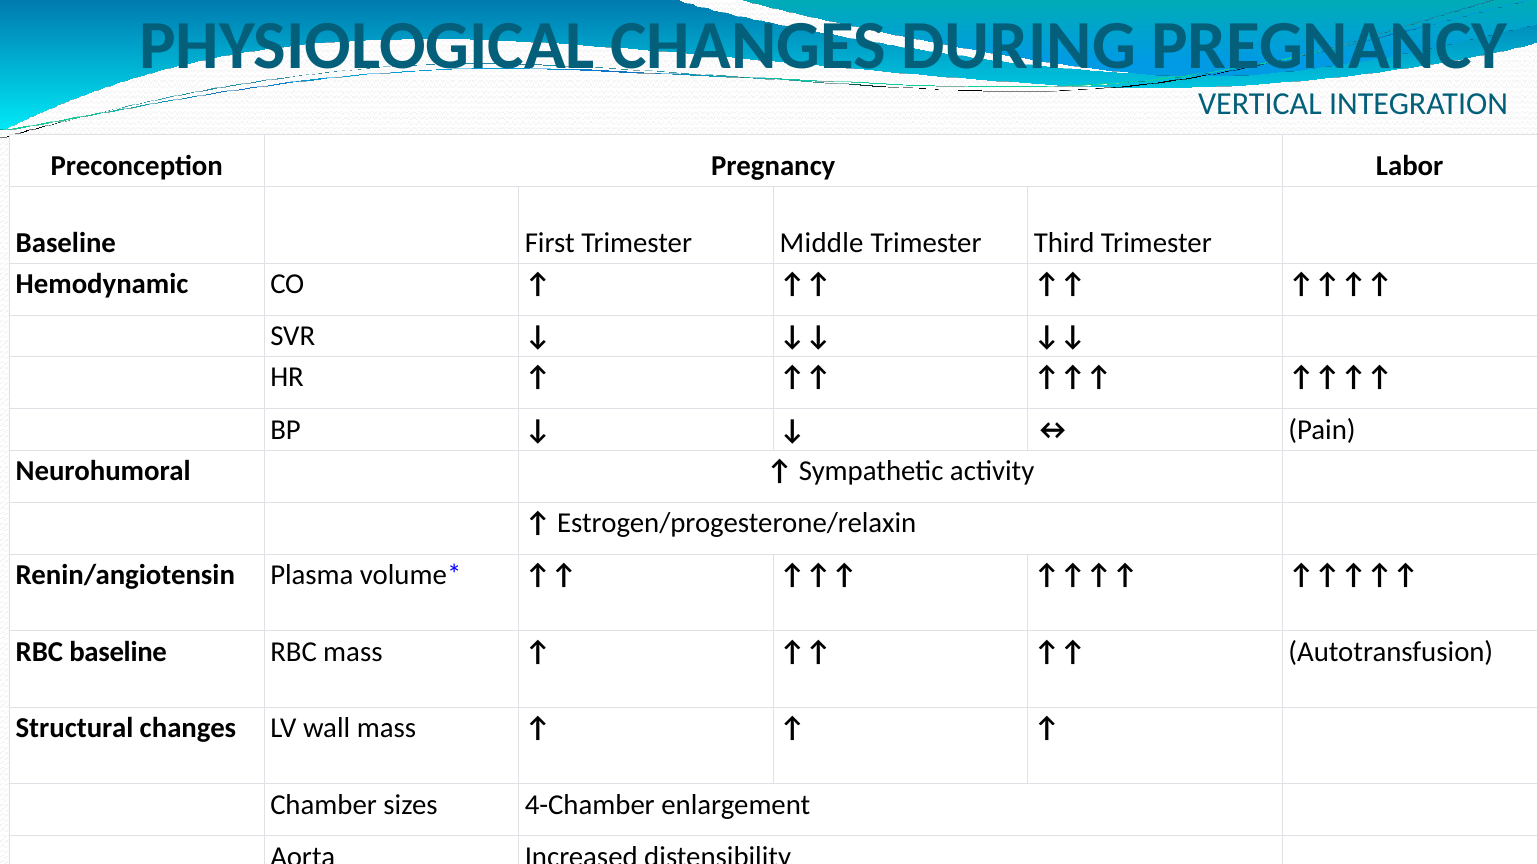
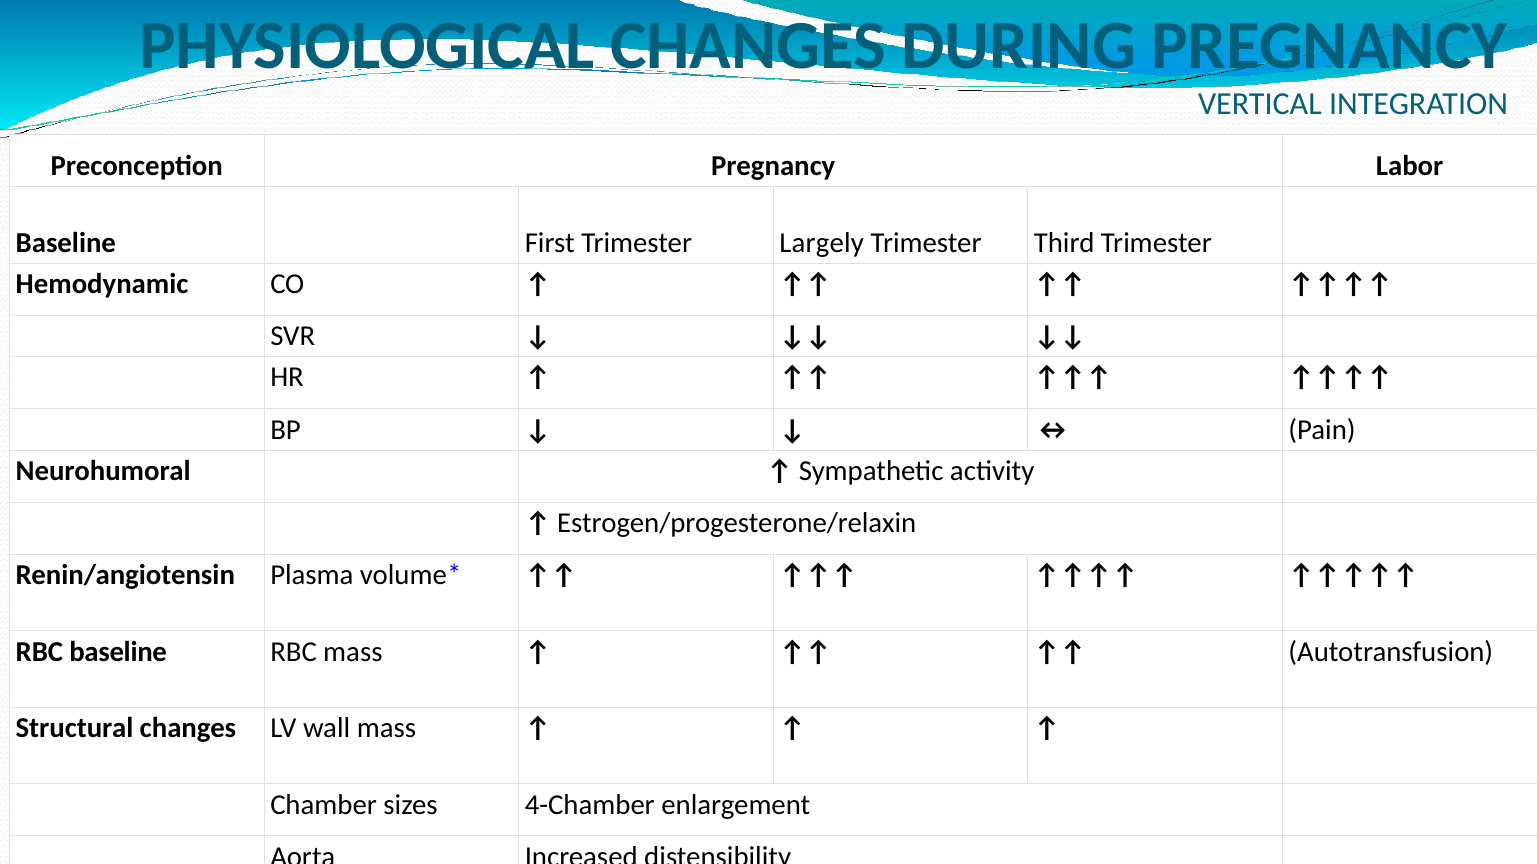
Middle: Middle -> Largely (822, 243)
